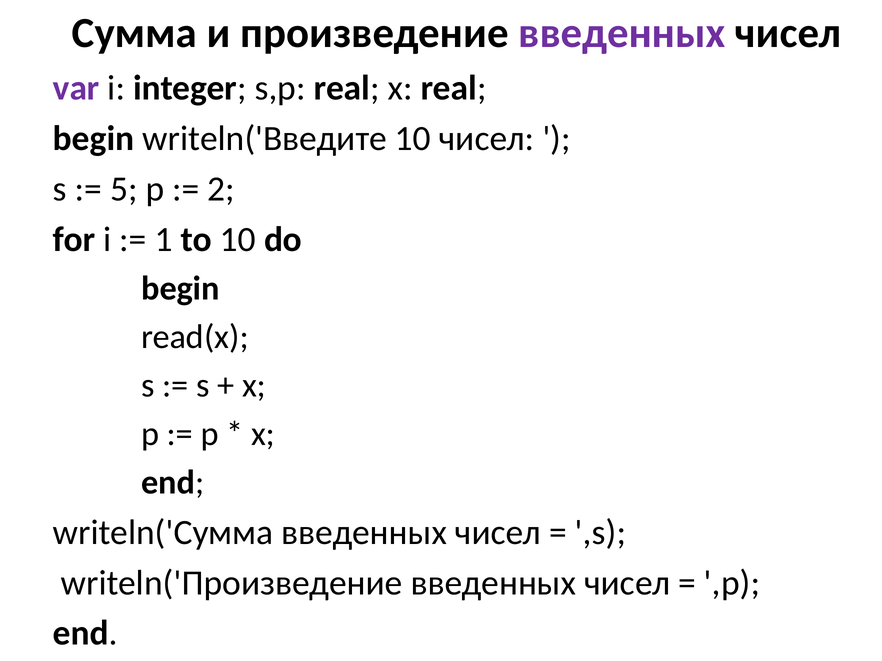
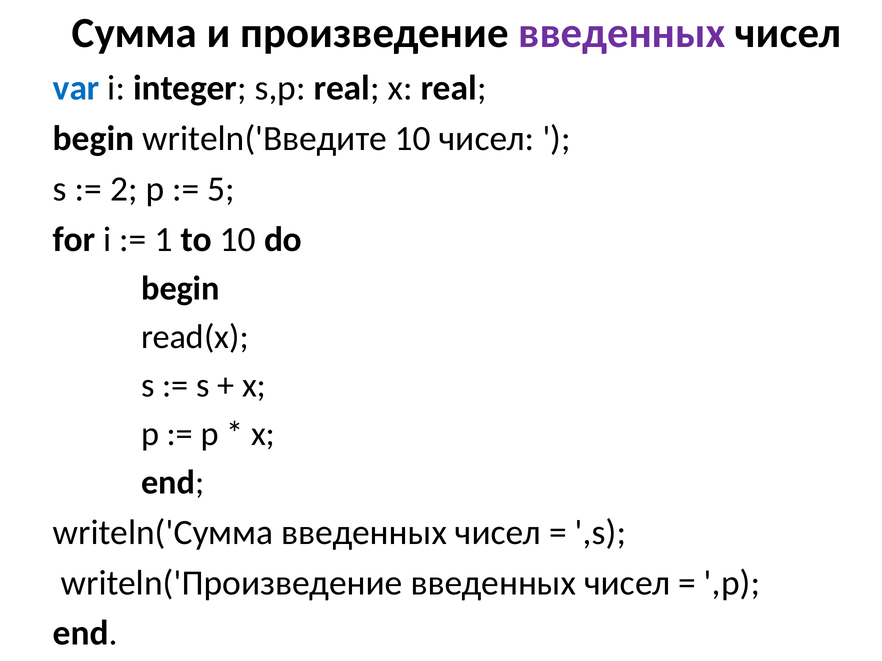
var colour: purple -> blue (76, 88)
5: 5 -> 2 (124, 189)
2: 2 -> 5 (221, 189)
